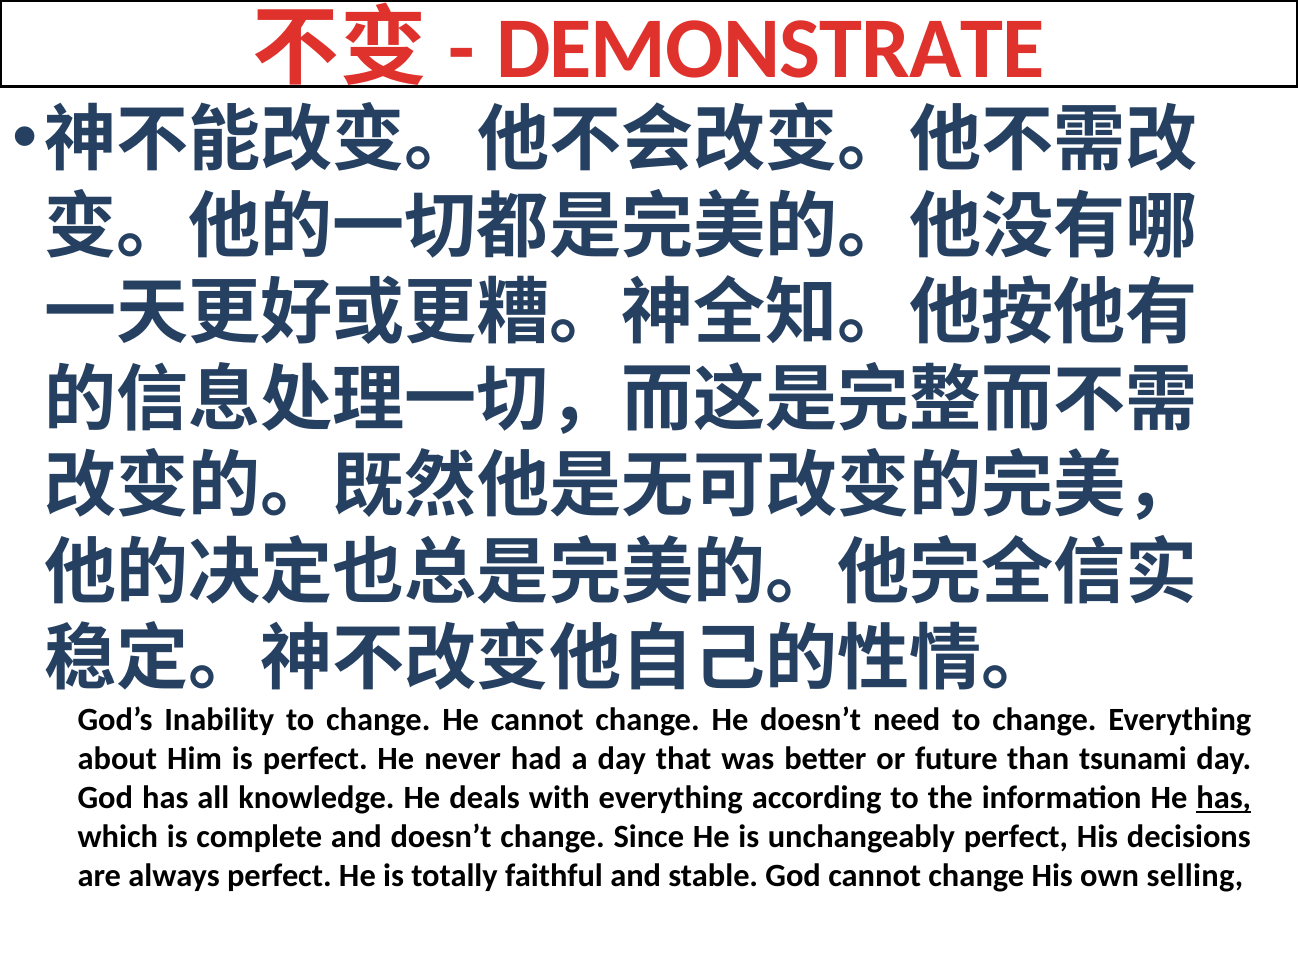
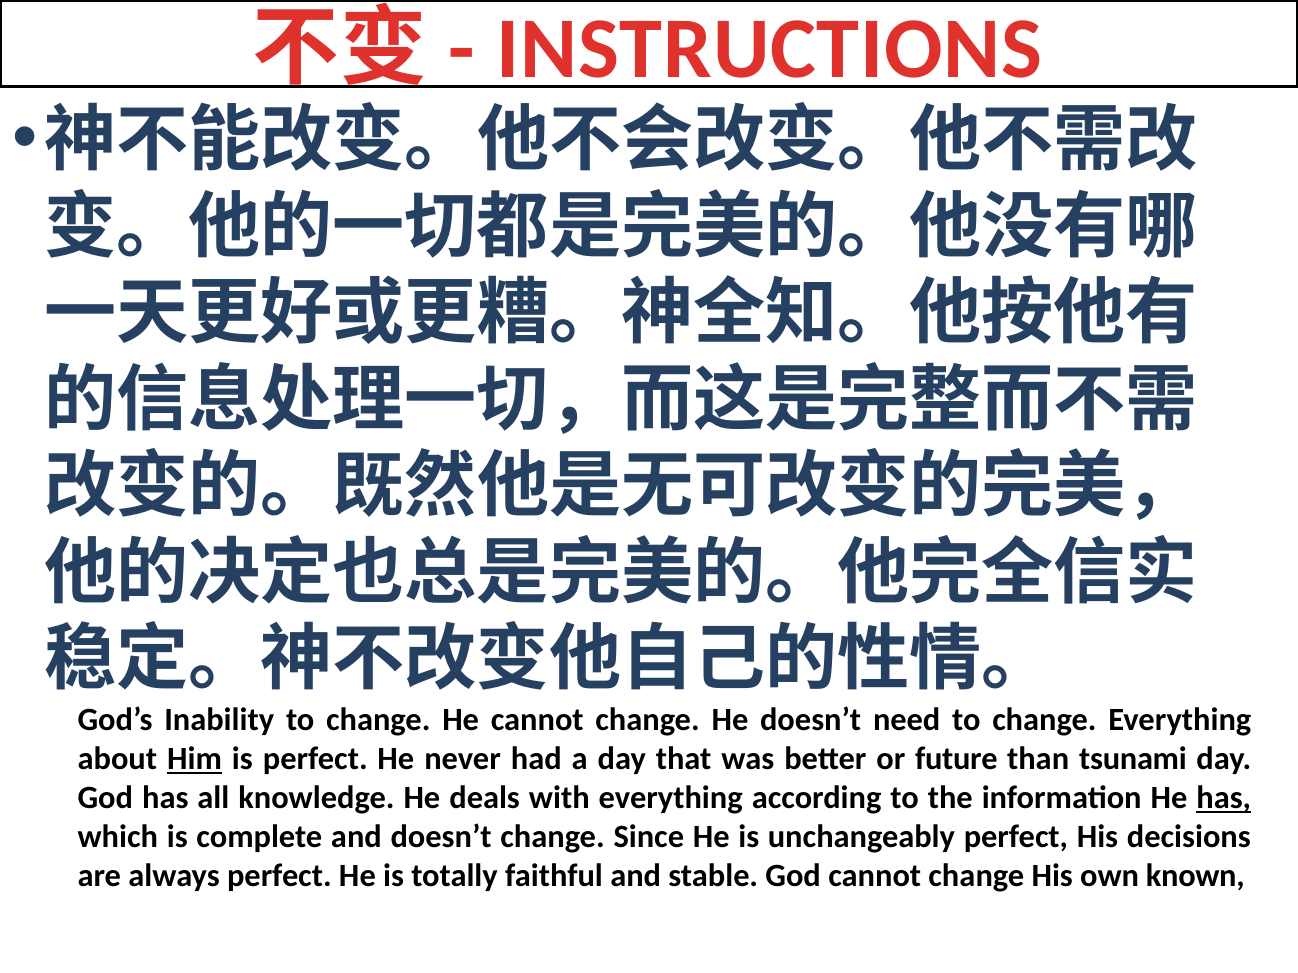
DEMONSTRATE: DEMONSTRATE -> INSTRUCTIONS (769, 49)
Him underline: none -> present (195, 759)
selling: selling -> known (1195, 876)
